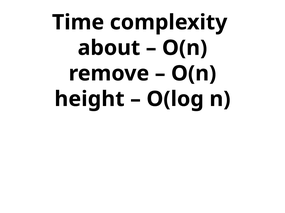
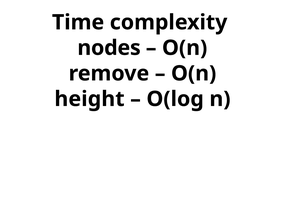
about: about -> nodes (109, 48)
